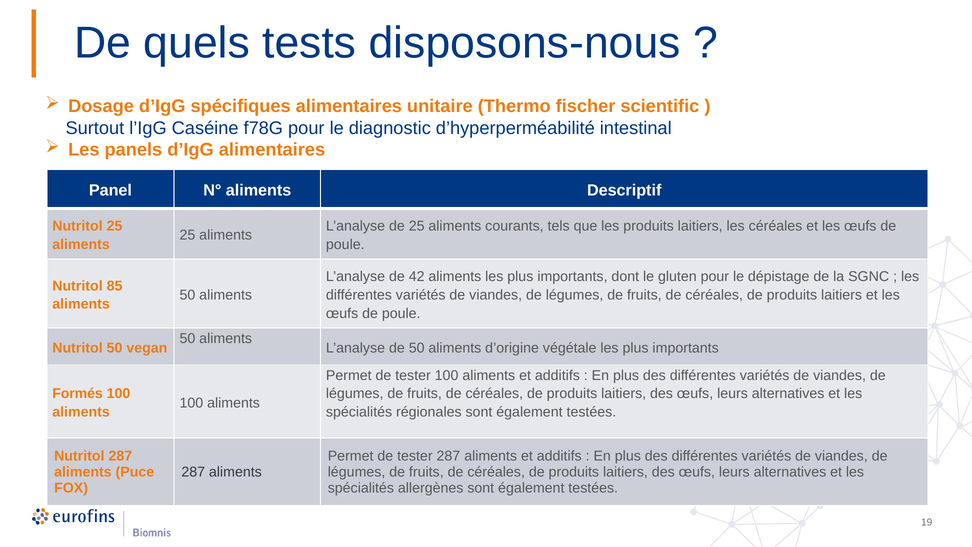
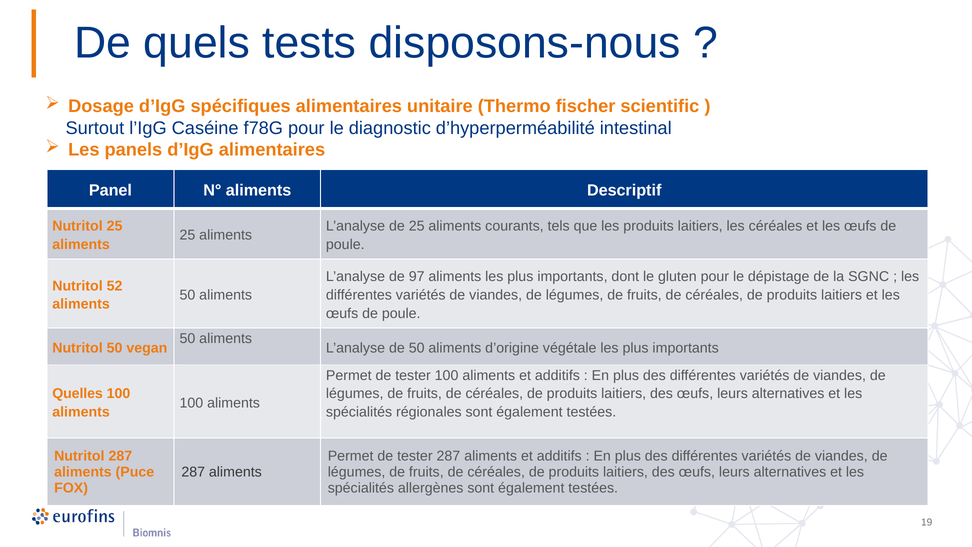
42: 42 -> 97 (417, 277)
85: 85 -> 52 (115, 286)
Formés: Formés -> Quelles (78, 394)
